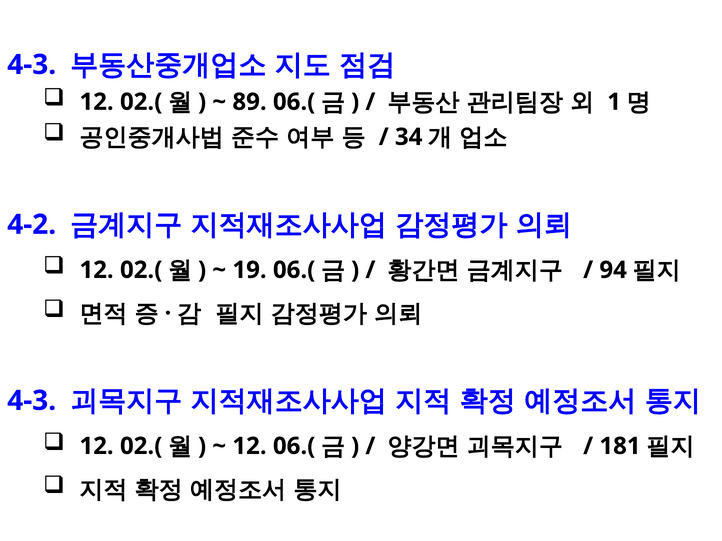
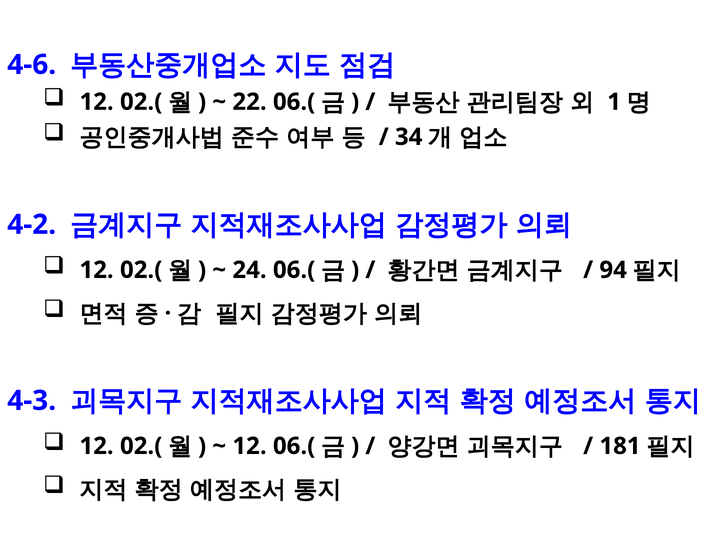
4-3: 4-3 -> 4-6 (32, 65)
89: 89 -> 22 (250, 102)
19: 19 -> 24 (250, 270)
